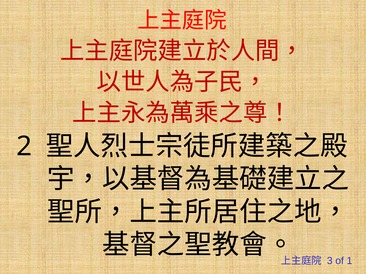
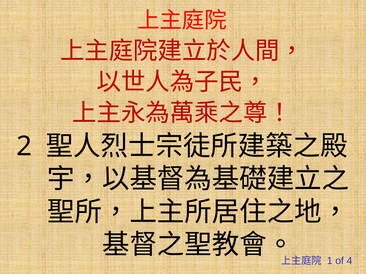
3: 3 -> 1 (330, 261)
1: 1 -> 4 (349, 261)
